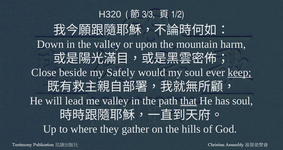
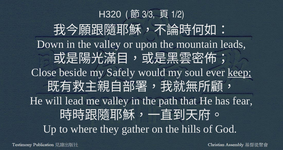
harm: harm -> leads (233, 44)
that underline: present -> none (189, 101)
has soul: soul -> fear (243, 101)
